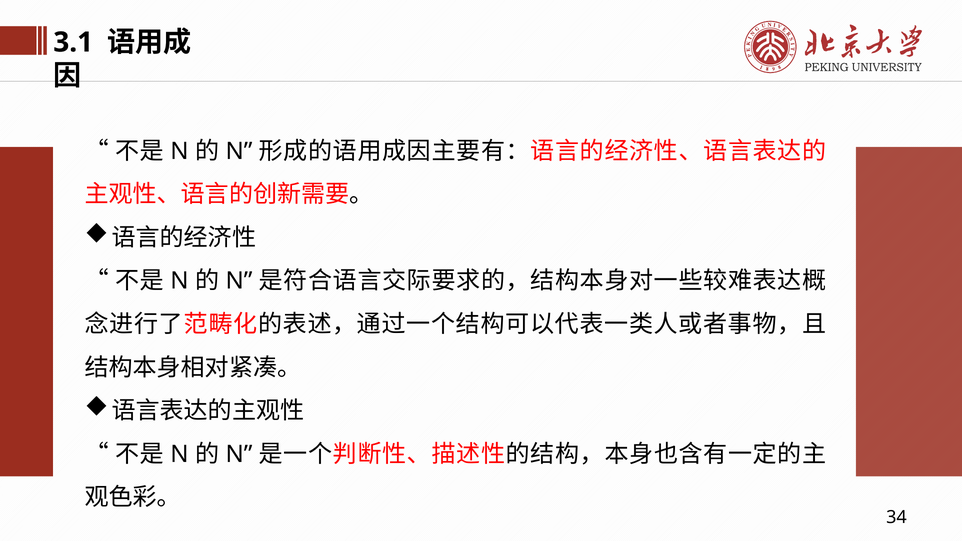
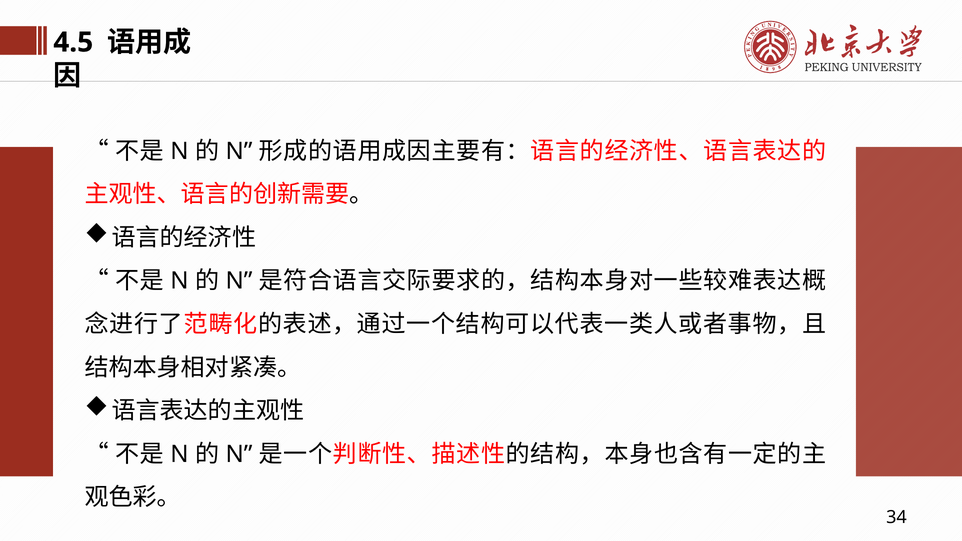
3.1: 3.1 -> 4.5 (73, 42)
